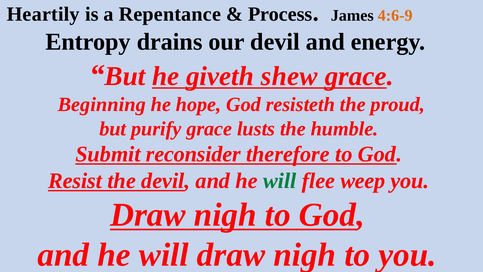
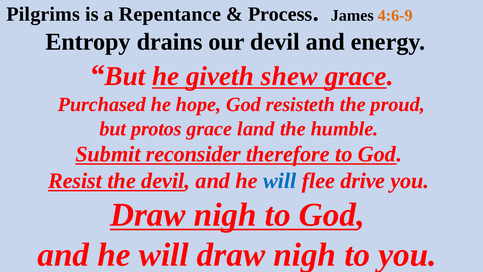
Heartily: Heartily -> Pilgrims (43, 14)
Beginning: Beginning -> Purchased (102, 104)
purify: purify -> protos (156, 129)
lusts: lusts -> land (256, 129)
will colour: green -> blue (280, 181)
weep: weep -> drive (363, 181)
